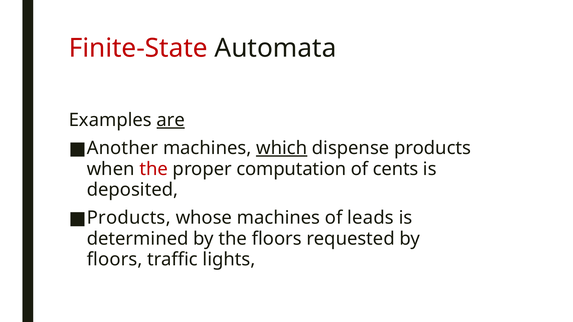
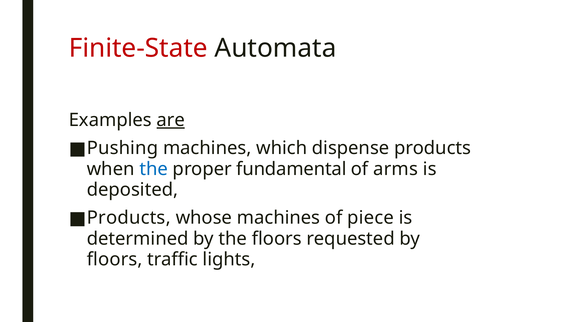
Another: Another -> Pushing (122, 148)
which underline: present -> none (282, 148)
the colour: red -> blue (154, 169)
computation: computation -> fundamental (291, 169)
cents: cents -> arms (396, 169)
leads: leads -> piece (371, 218)
